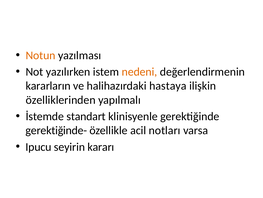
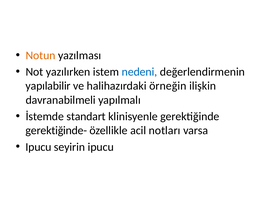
nedeni colour: orange -> blue (139, 72)
kararların: kararların -> yapılabilir (48, 86)
hastaya: hastaya -> örneğin (168, 86)
özelliklerinden: özelliklerinden -> davranabilmeli (61, 100)
seyirin kararı: kararı -> ipucu (101, 146)
